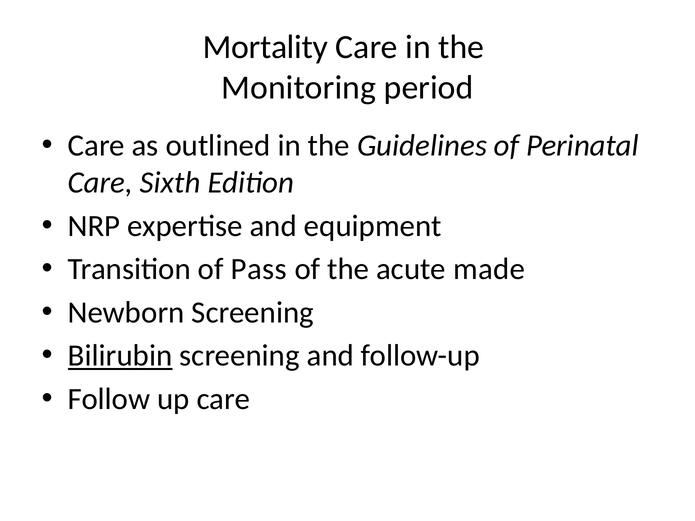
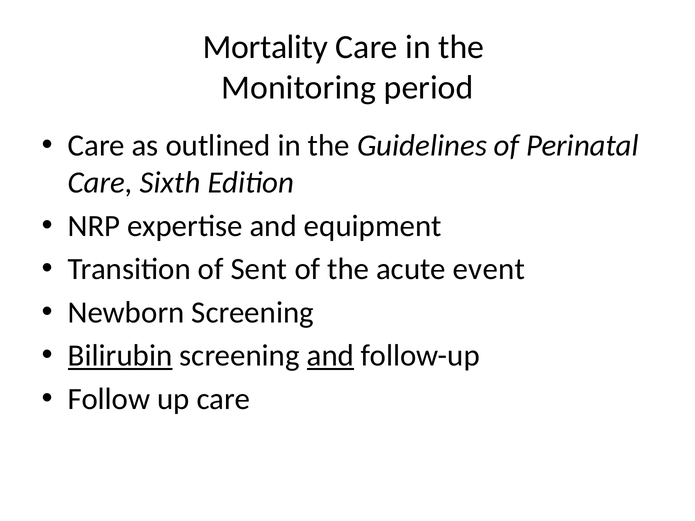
Pass: Pass -> Sent (259, 269)
made: made -> event (489, 269)
and underline: none -> present (330, 356)
